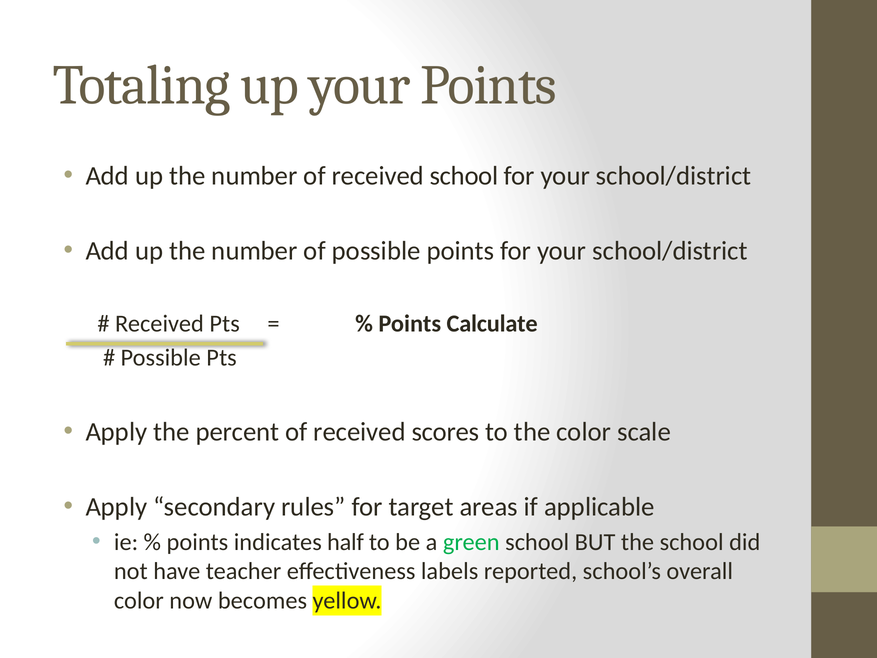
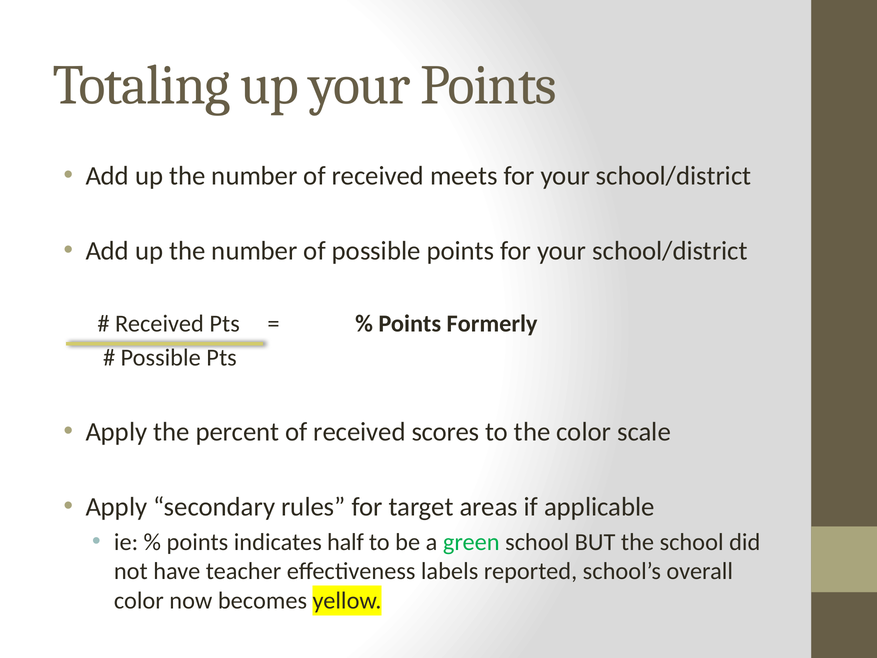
received school: school -> meets (464, 176)
Calculate: Calculate -> Formerly (492, 324)
